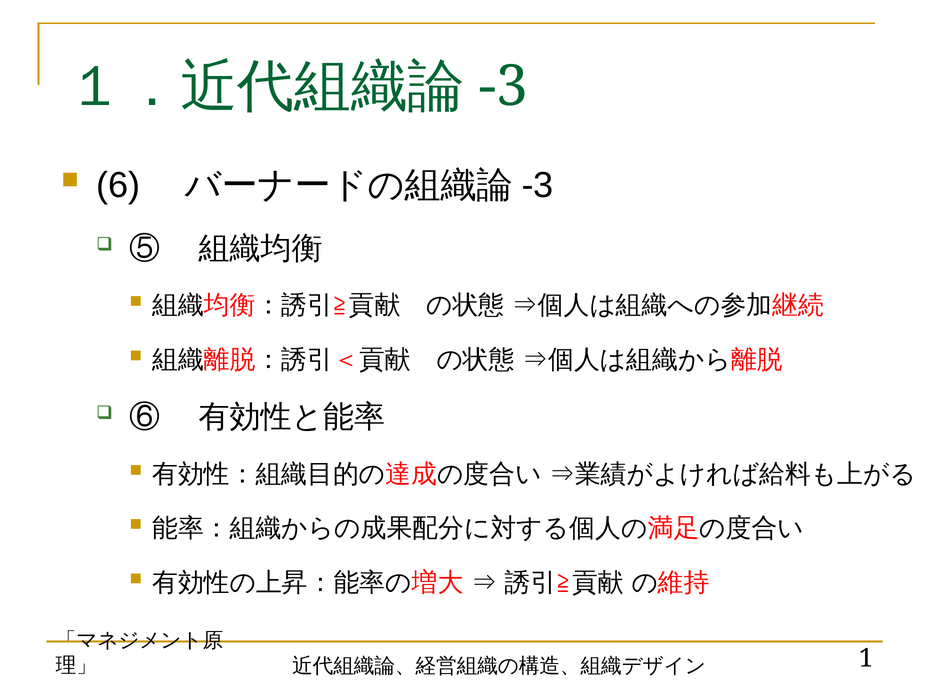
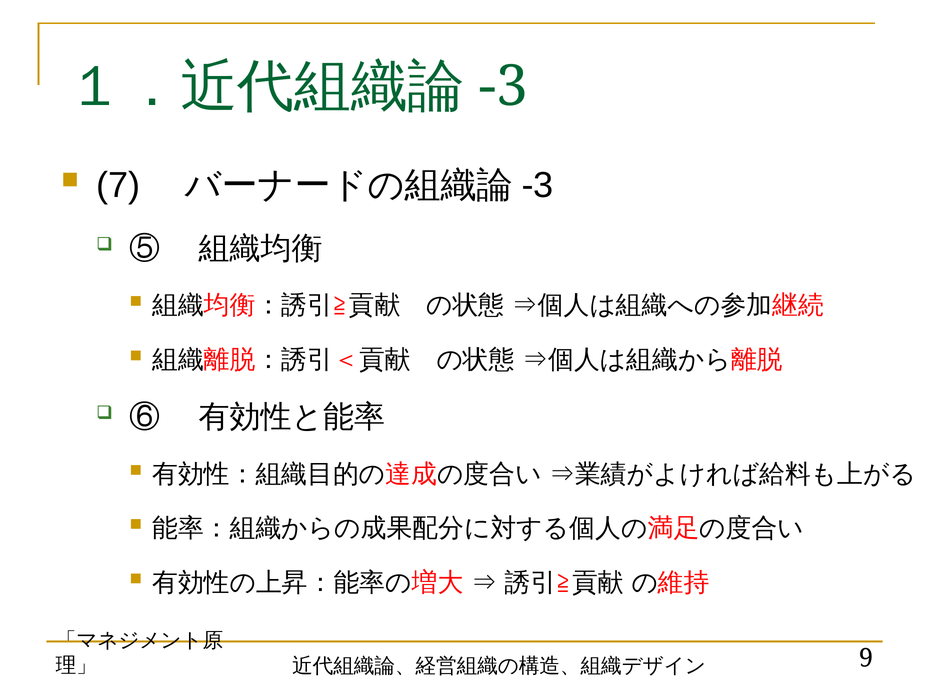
6: 6 -> 7 (118, 185)
1: 1 -> 9 (866, 658)
